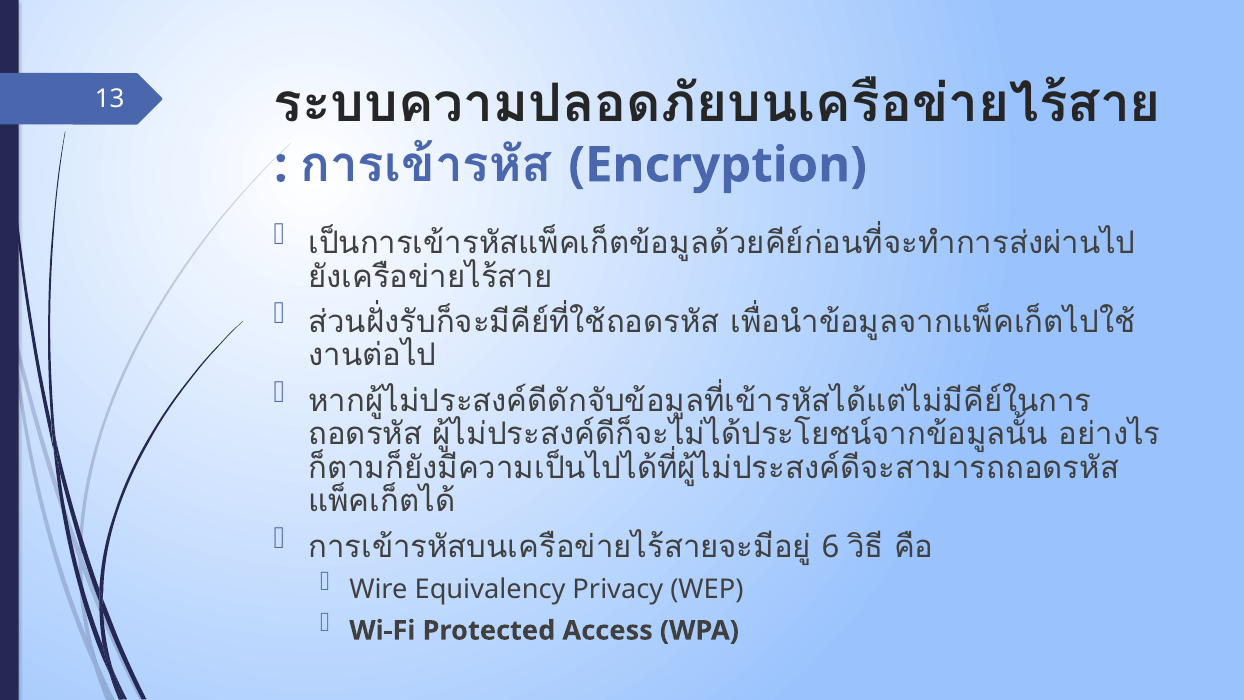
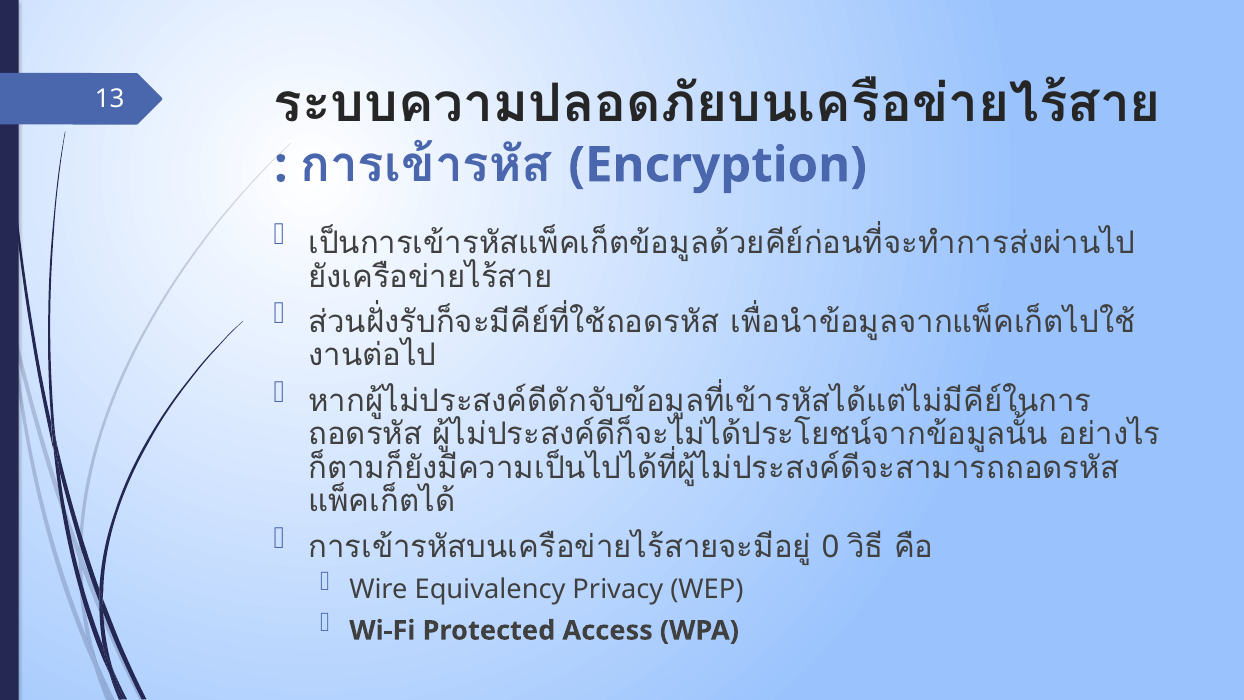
6: 6 -> 0 (830, 547)
